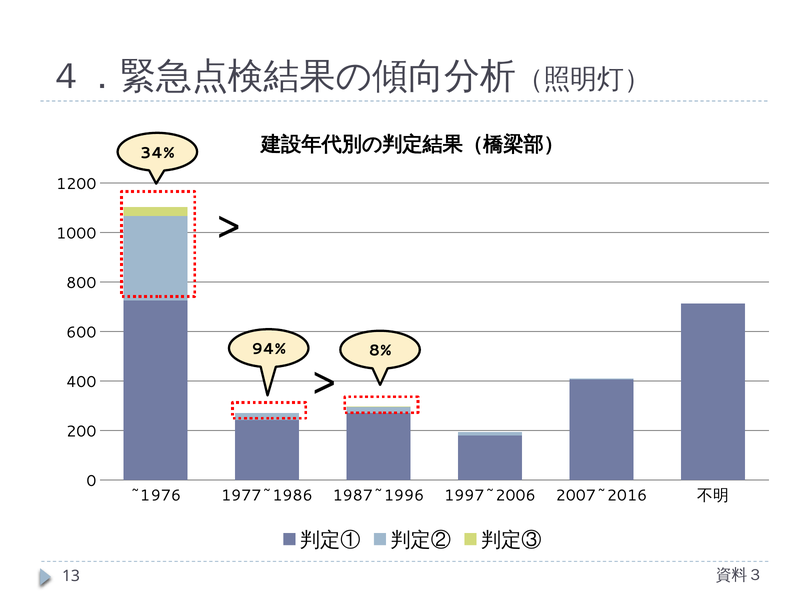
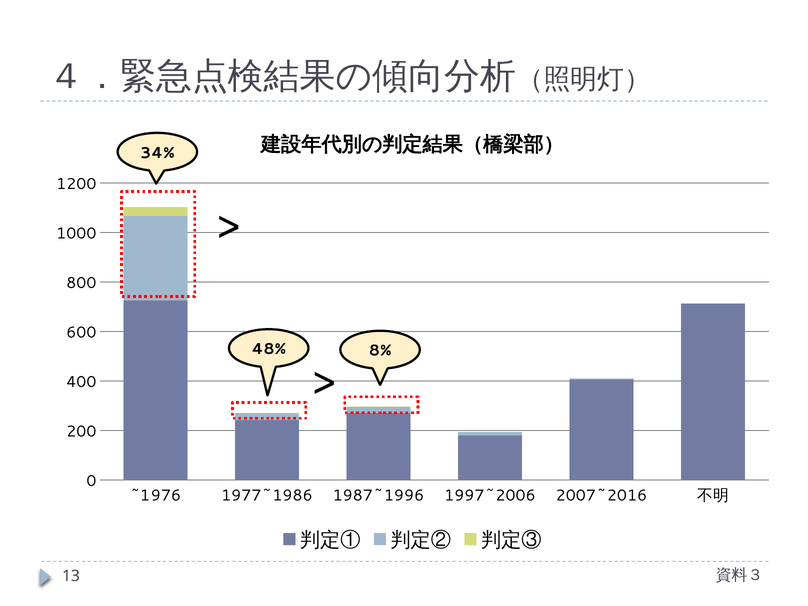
94%: 94% -> 48% (269, 349)
